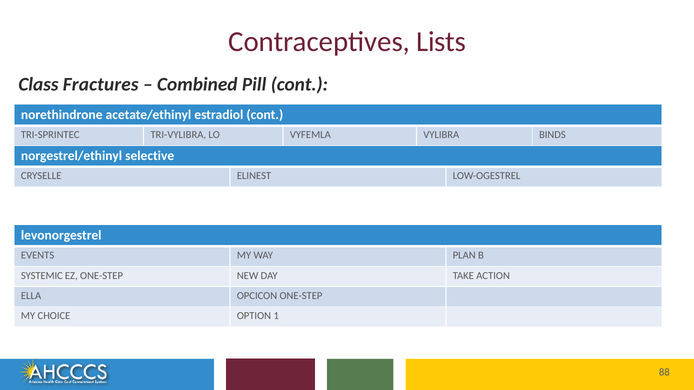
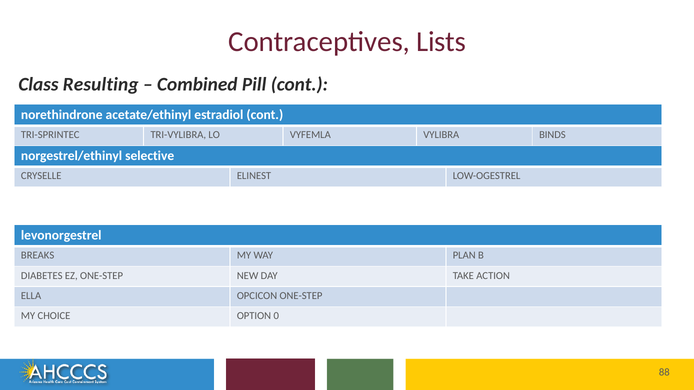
Fractures: Fractures -> Resulting (101, 84)
EVENTS: EVENTS -> BREAKS (38, 256)
SYSTEMIC: SYSTEMIC -> DIABETES (42, 276)
1: 1 -> 0 (276, 316)
